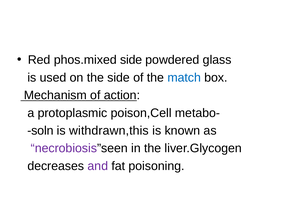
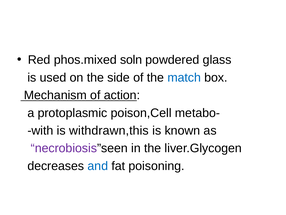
phos.mixed side: side -> soln (131, 60)
soln: soln -> with (40, 130)
and colour: purple -> blue (98, 166)
